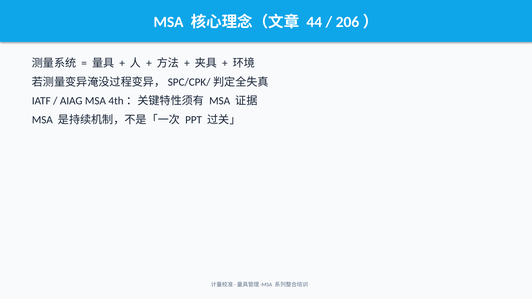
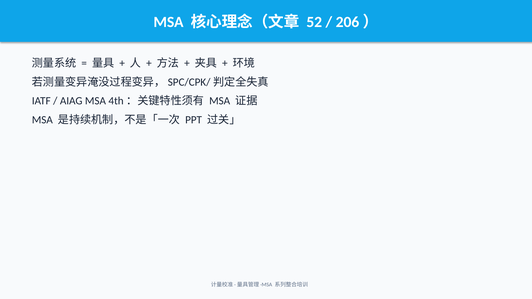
44: 44 -> 52 (314, 22)
